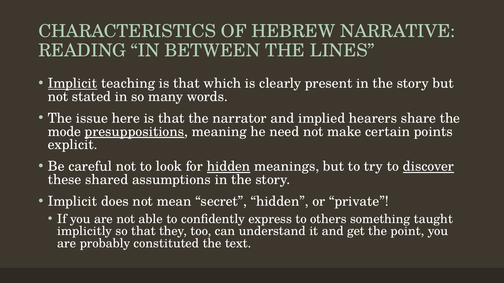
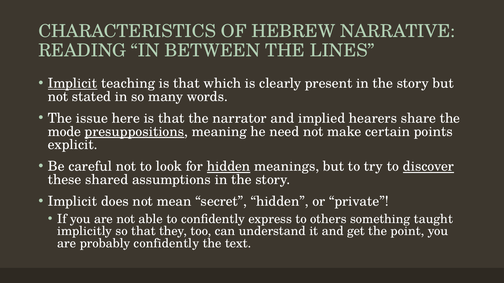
probably constituted: constituted -> confidently (166, 244)
